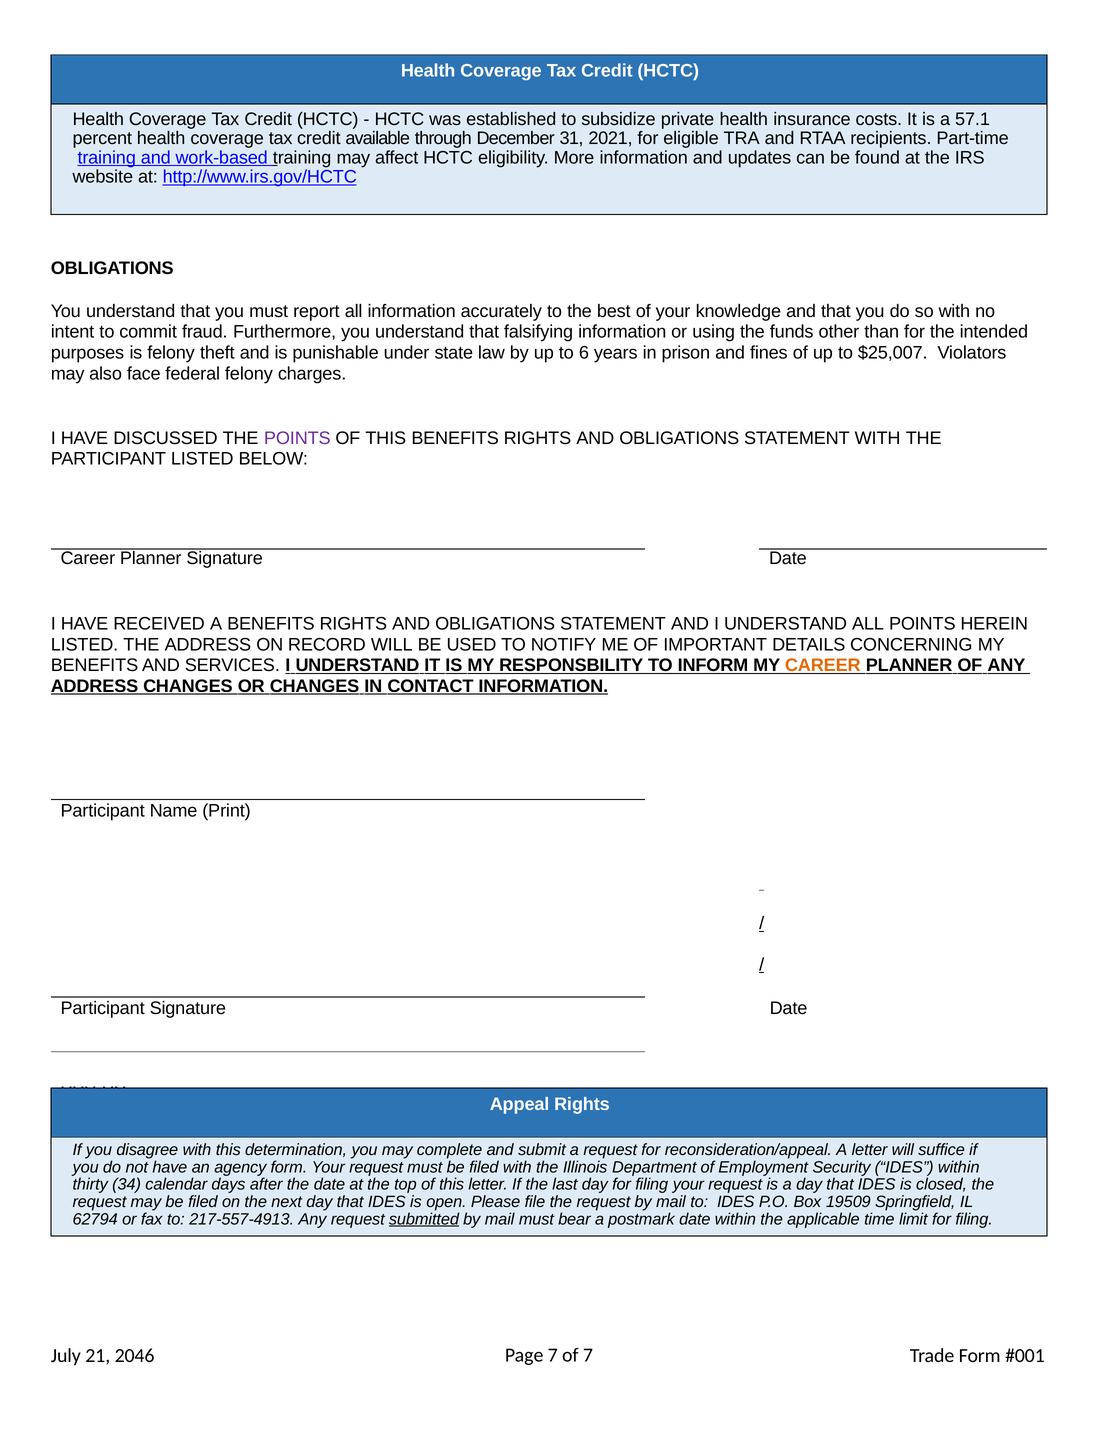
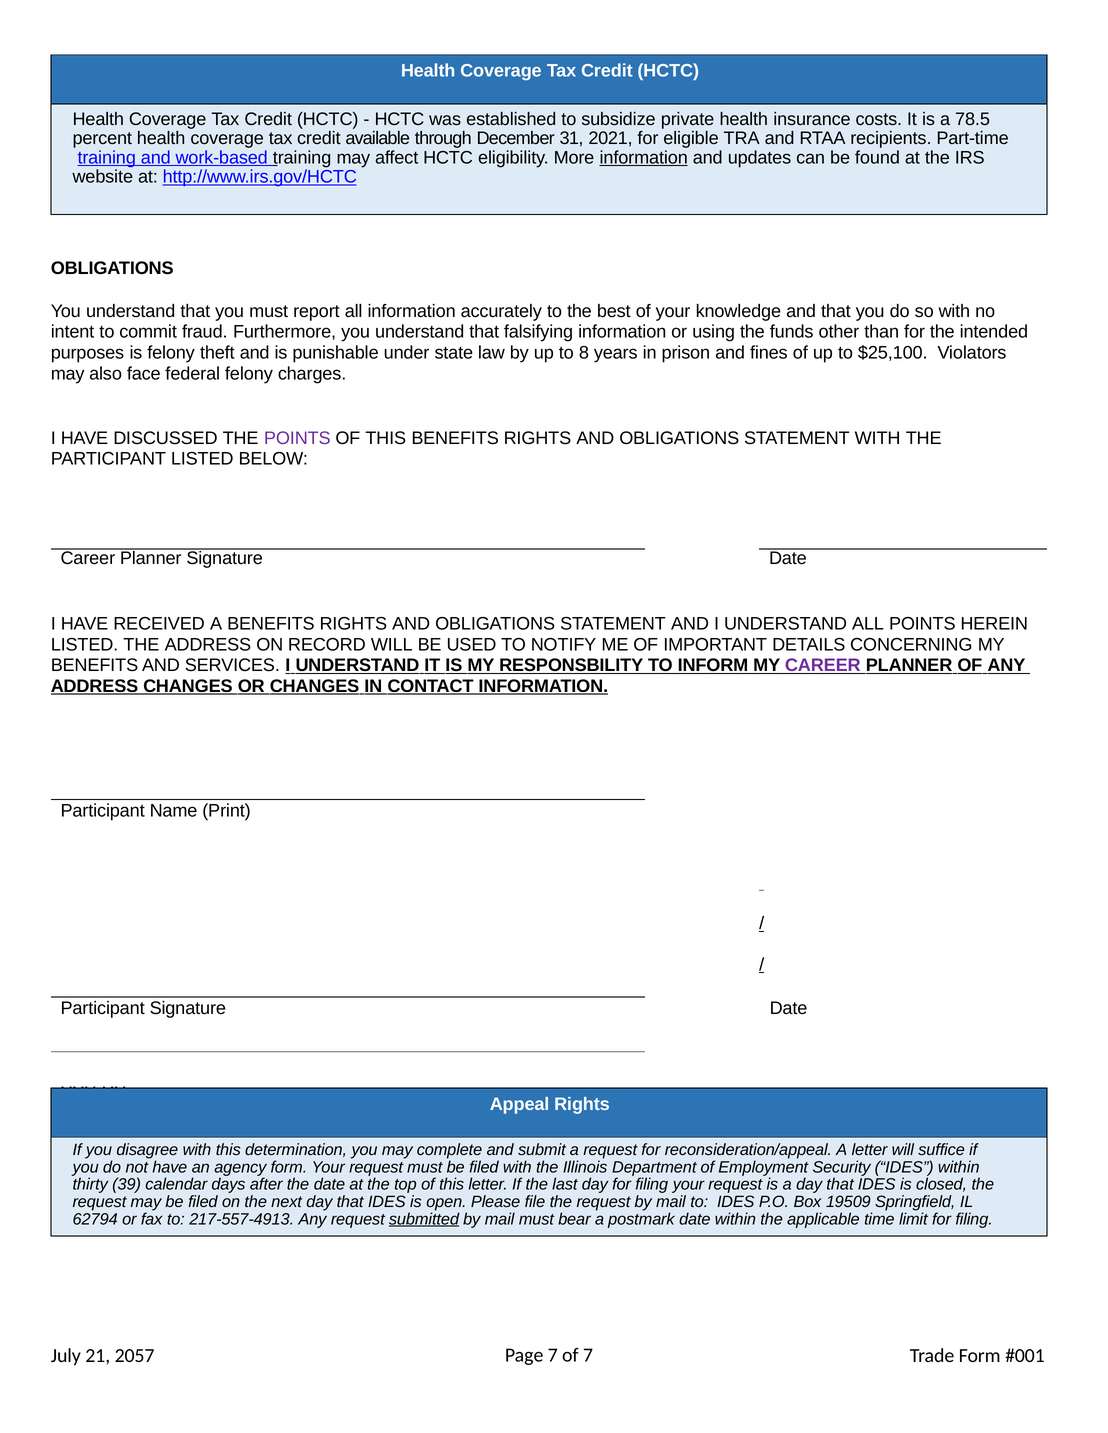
57.1: 57.1 -> 78.5 (973, 119)
information underline: none -> present (644, 158)
6: 6 -> 8 (584, 353)
$25,007: $25,007 -> $25,100 (893, 353)
CAREER colour: orange -> purple (823, 666)
34: 34 -> 39 (127, 1185)
2046: 2046 -> 2057 (135, 1357)
